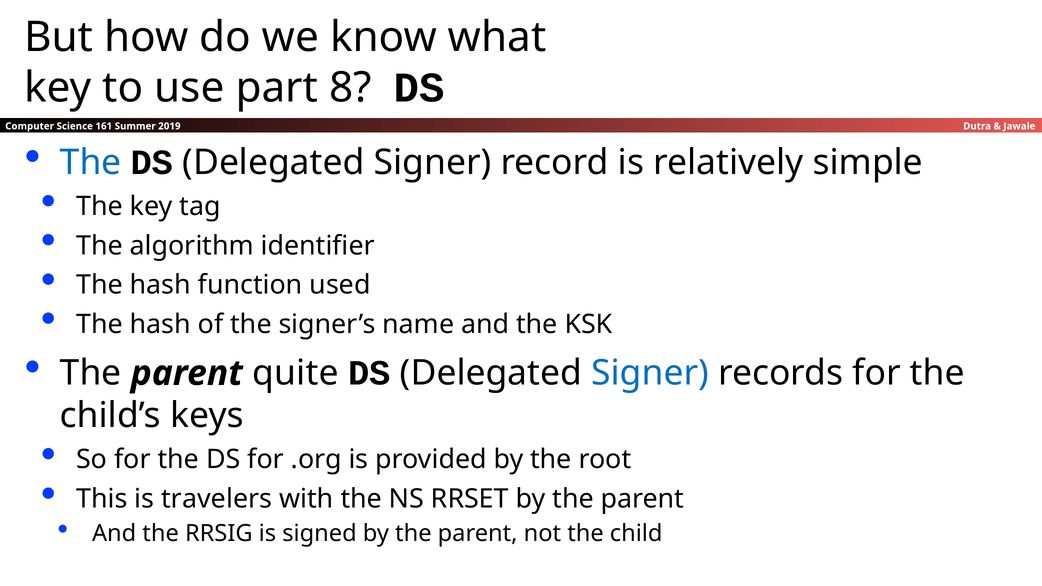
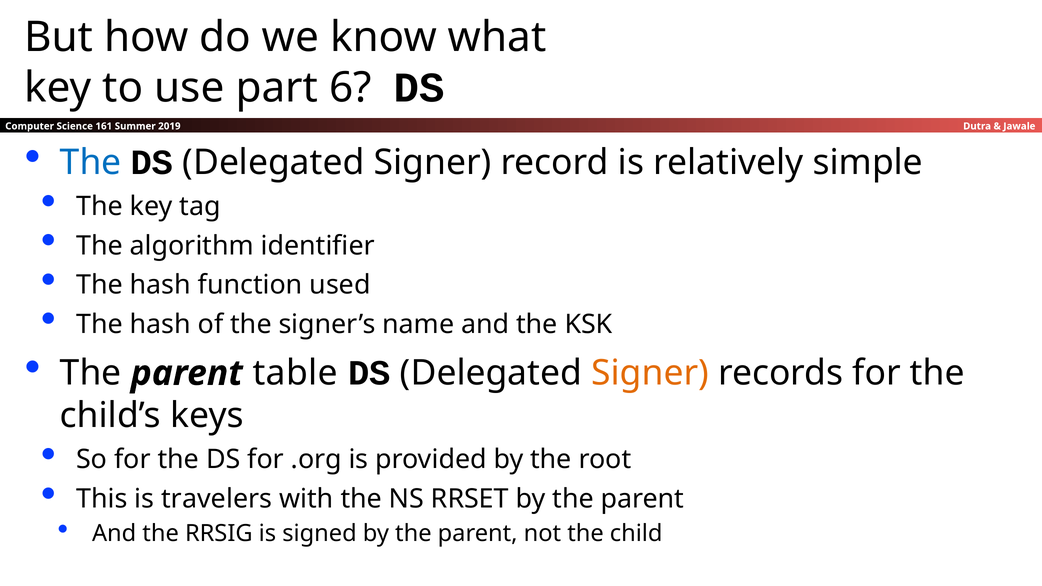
8: 8 -> 6 (350, 88)
quite: quite -> table (295, 373)
Signer colour: blue -> orange (650, 373)
